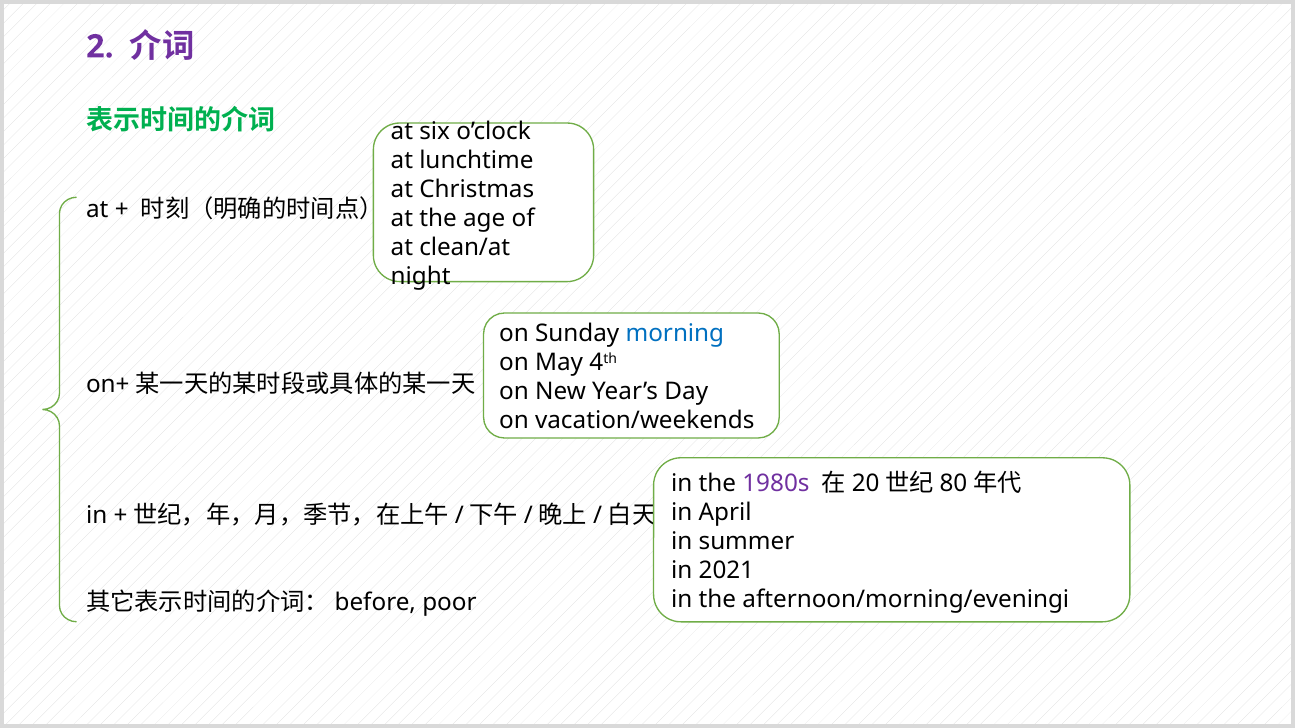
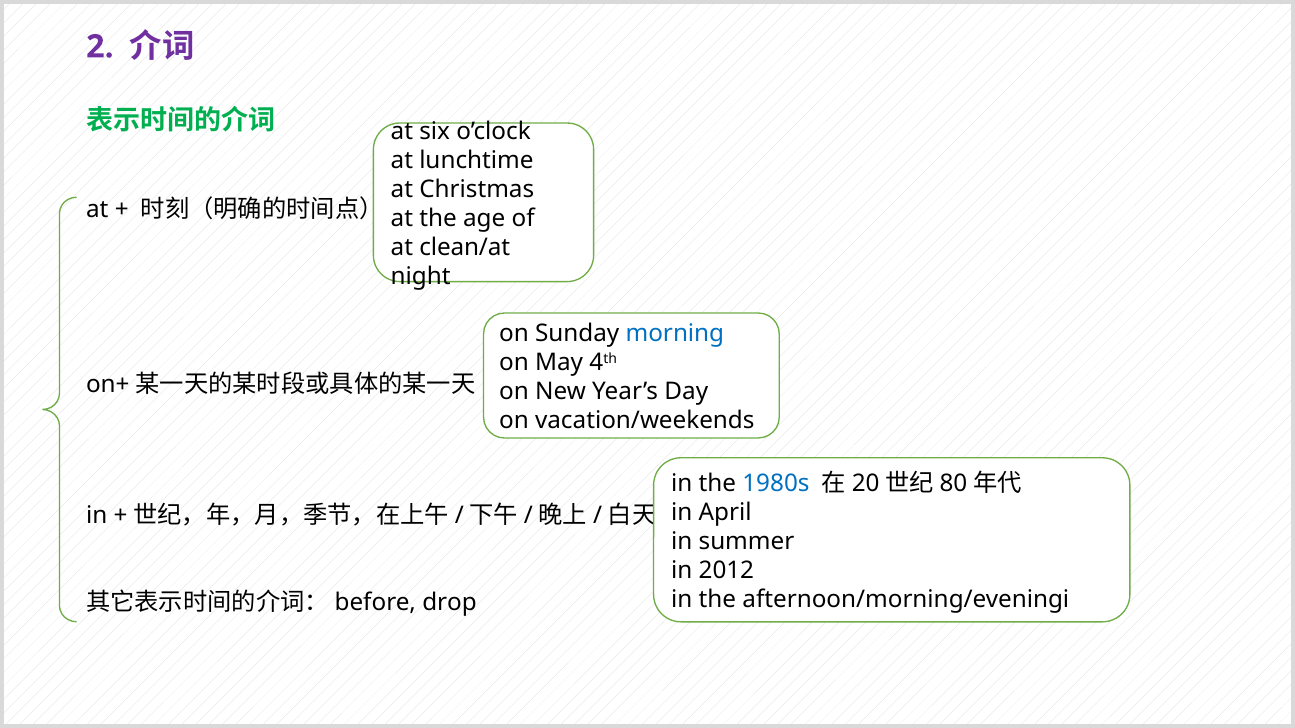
1980s colour: purple -> blue (776, 484)
2021: 2021 -> 2012 (726, 571)
poor: poor -> drop (450, 603)
